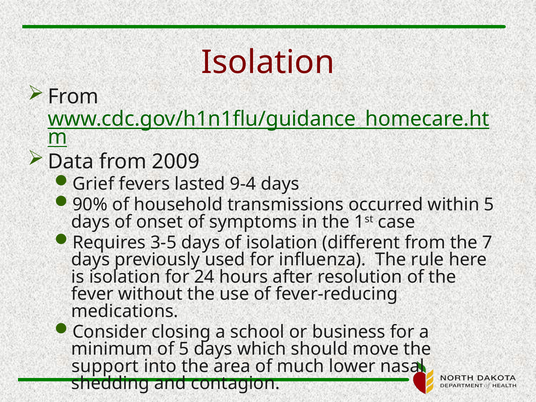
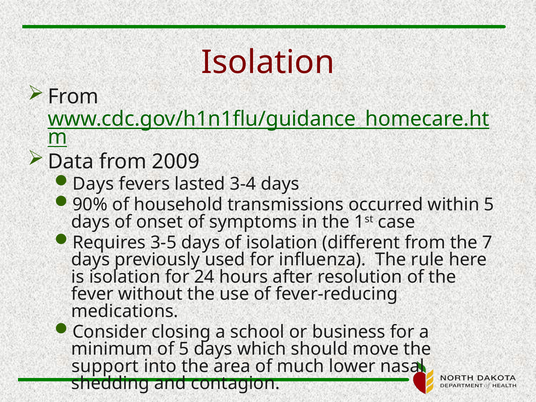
Grief: Grief -> Days (93, 184)
9-4: 9-4 -> 3-4 (243, 184)
